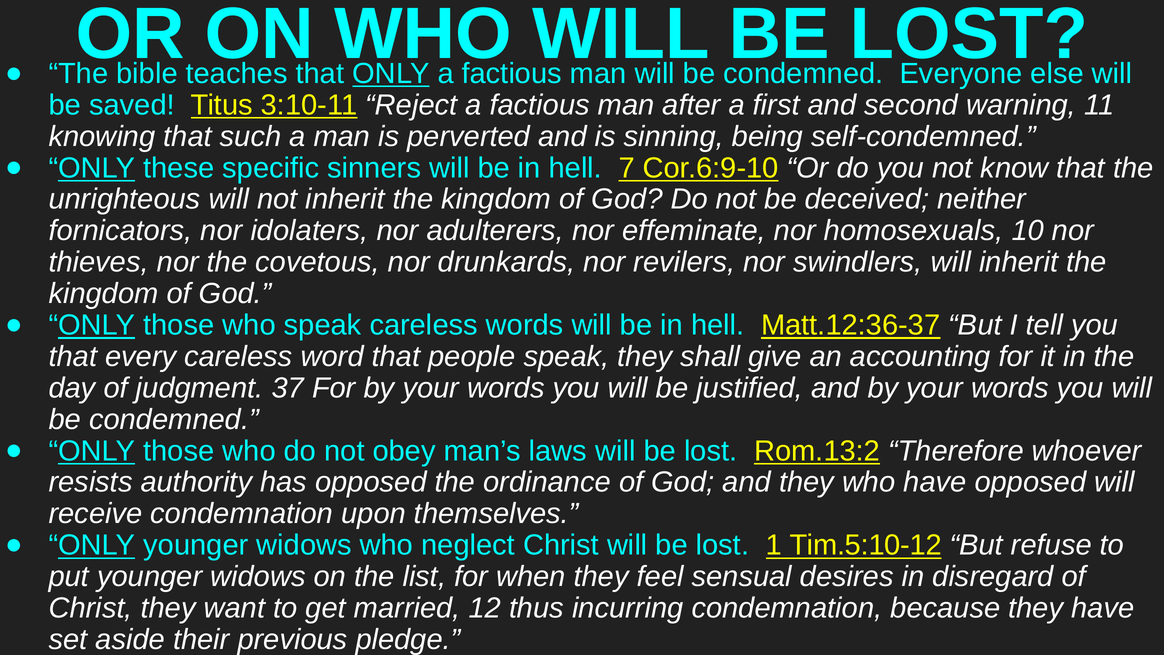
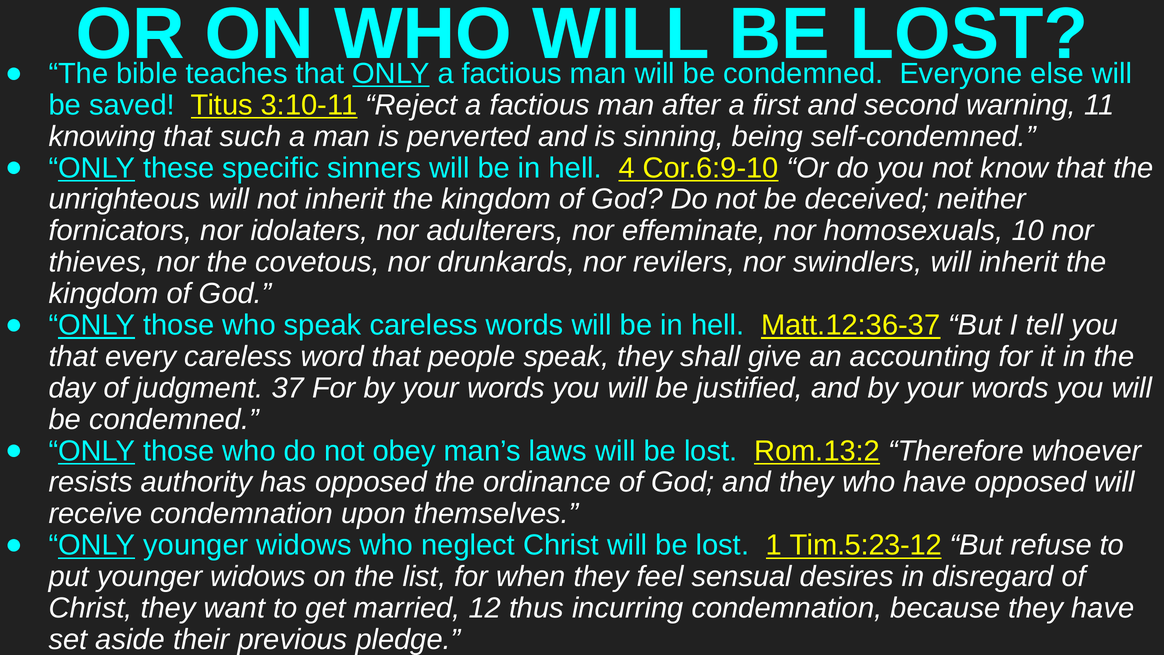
7: 7 -> 4 (627, 168)
Tim.5:10-12: Tim.5:10-12 -> Tim.5:23-12 (866, 545)
